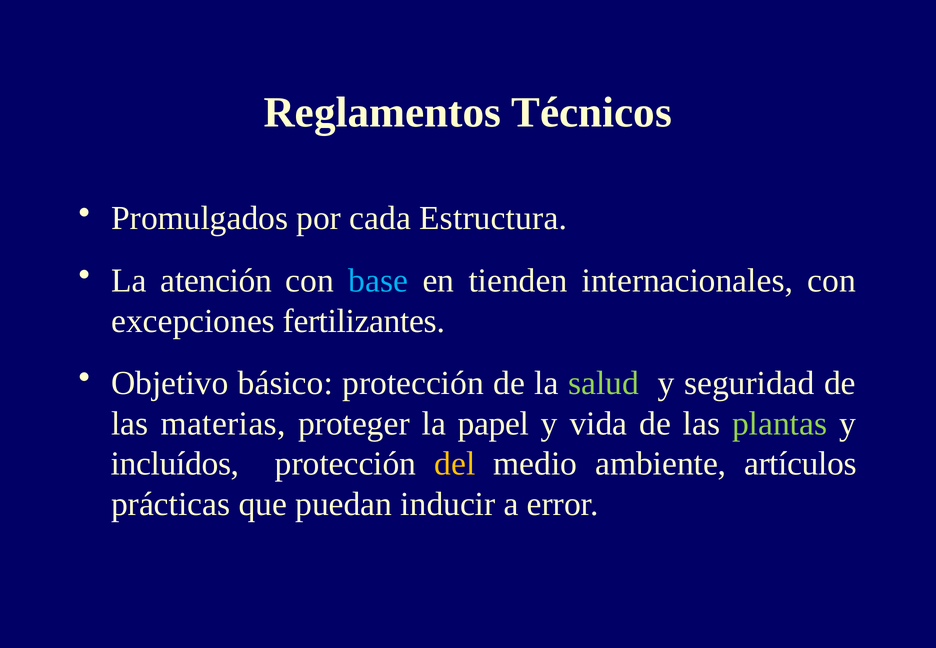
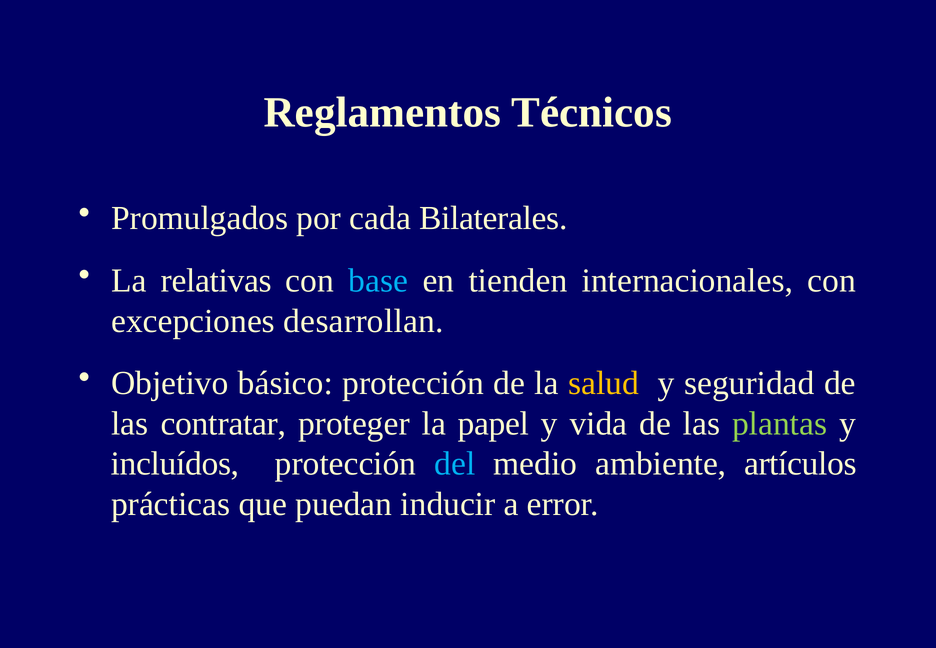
Estructura: Estructura -> Bilaterales (493, 218)
atención: atención -> relativas (216, 281)
fertilizantes: fertilizantes -> desarrollan (364, 321)
salud colour: light green -> yellow (604, 383)
materias: materias -> contratar (223, 424)
del colour: yellow -> light blue (455, 464)
